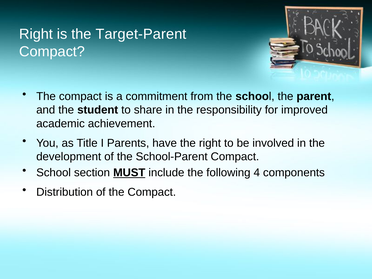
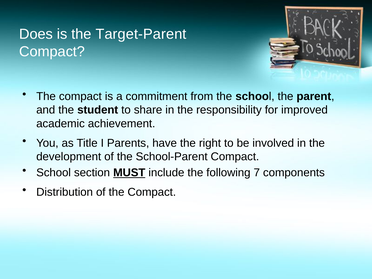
Right: Right -> Does (36, 34)
4: 4 -> 7 (257, 173)
